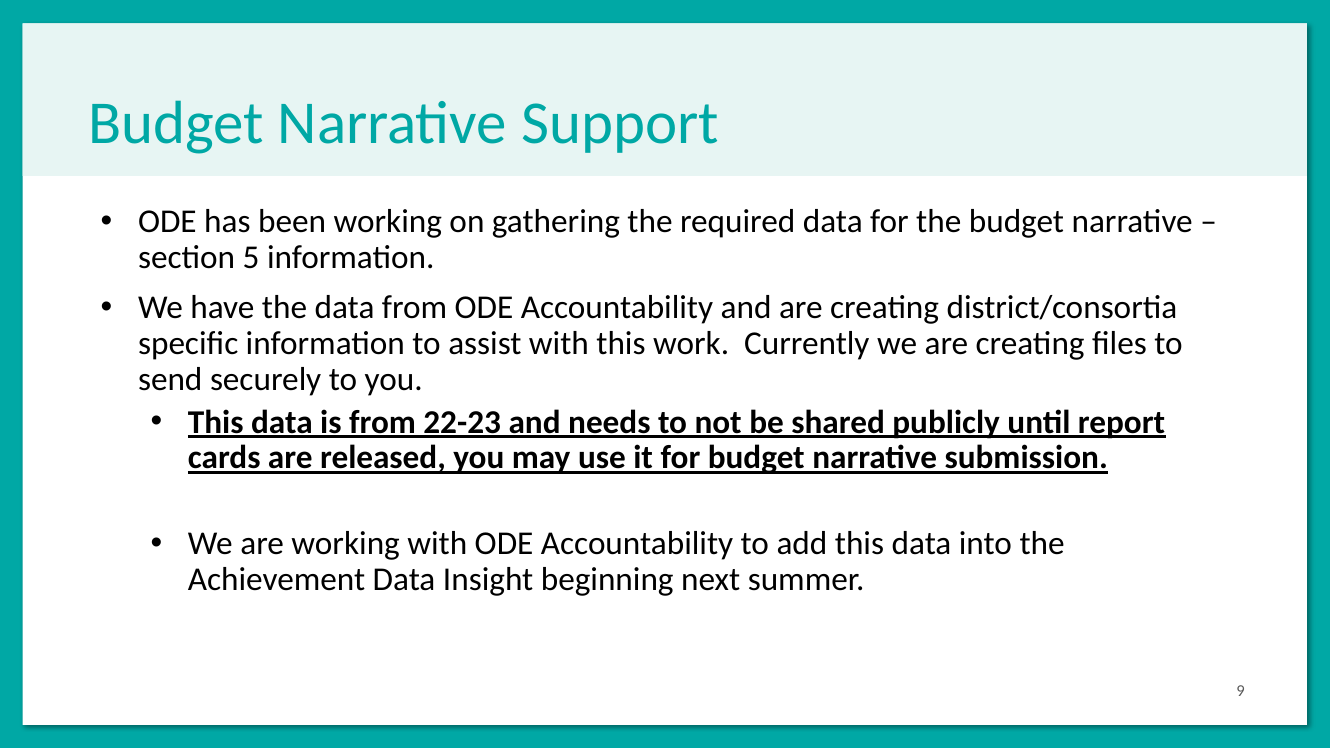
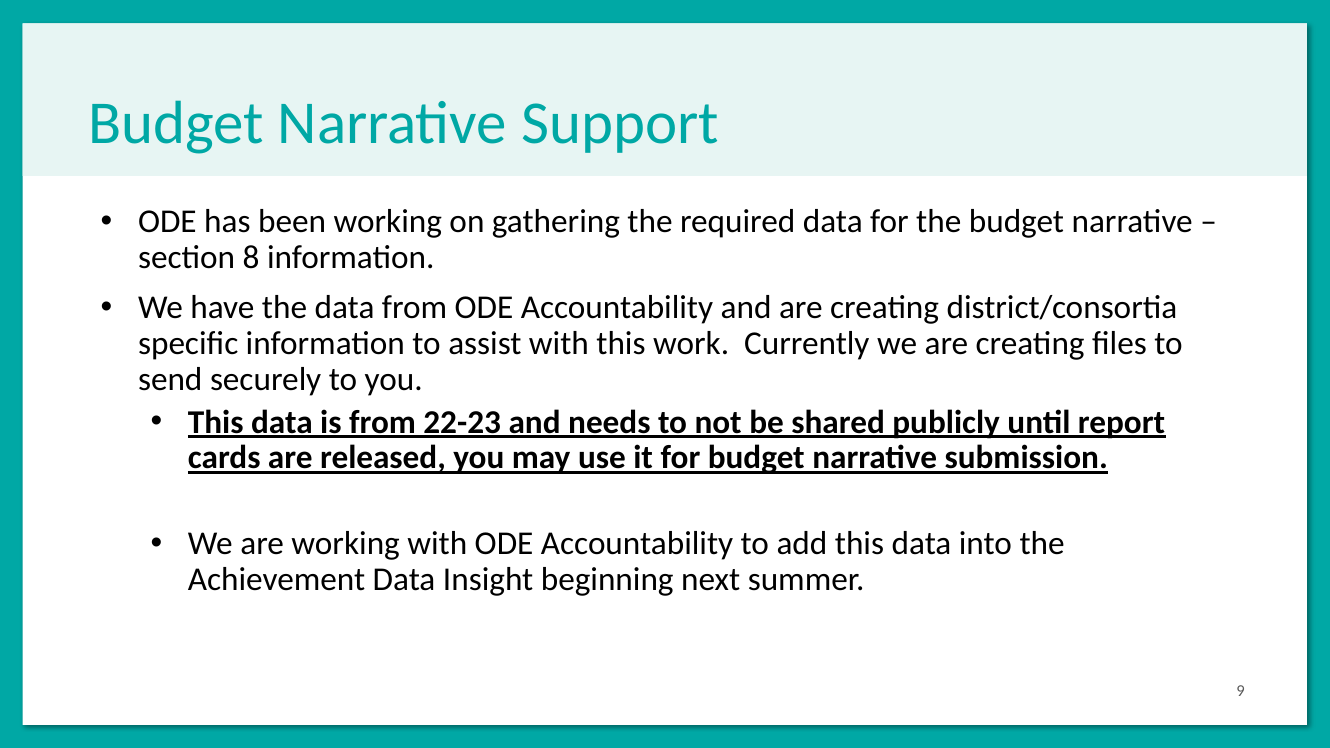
5: 5 -> 8 (251, 258)
